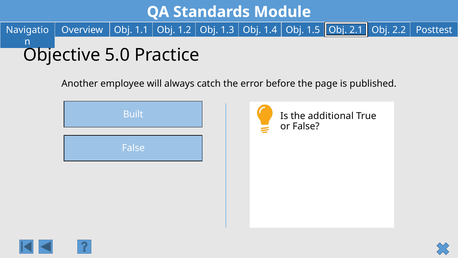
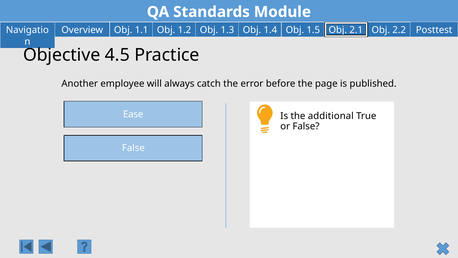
5.0: 5.0 -> 4.5 (117, 55)
Built: Built -> Ease (133, 114)
